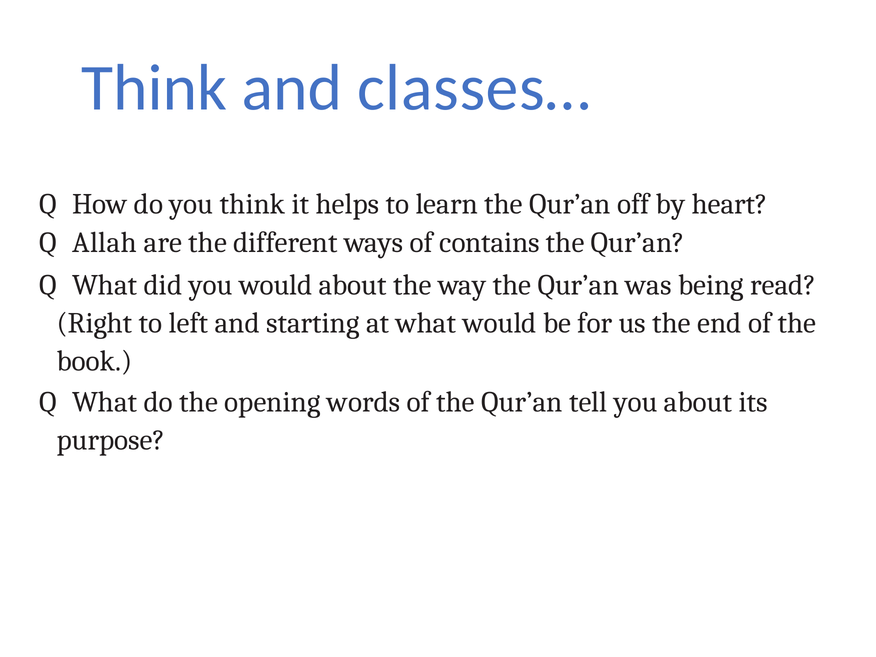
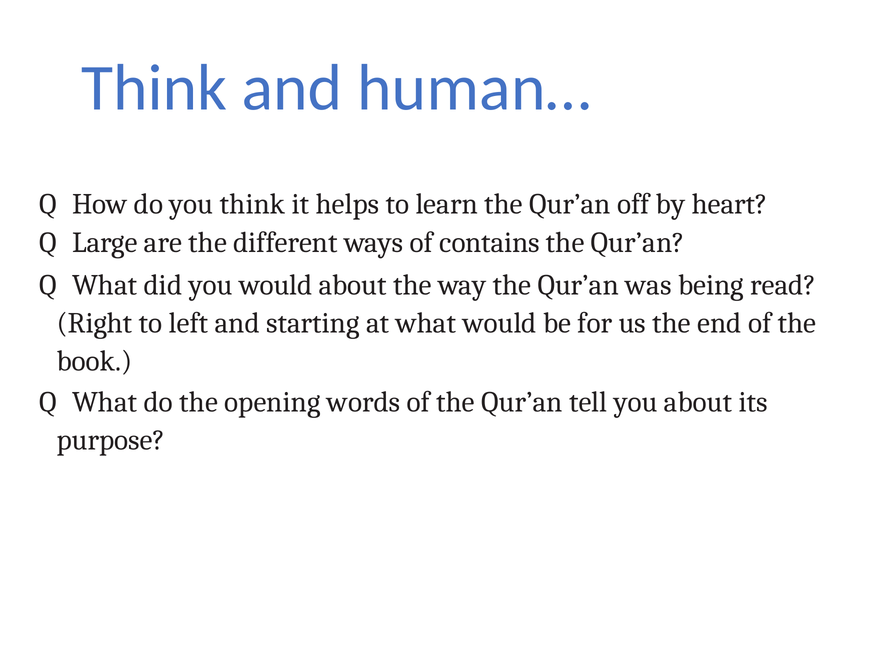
classes…: classes… -> human… (474, 88)
Allah: Allah -> Large (105, 243)
